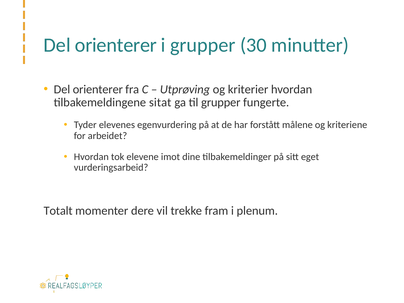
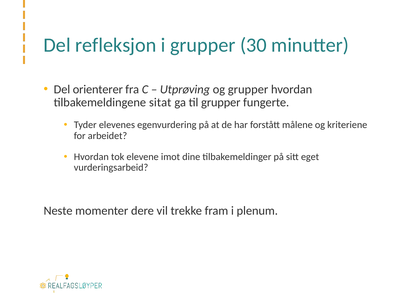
orienterer: orienterer -> refleksjon (116, 45)
og kriterier: kriterier -> grupper (248, 89)
Totalt: Totalt -> Neste (58, 211)
